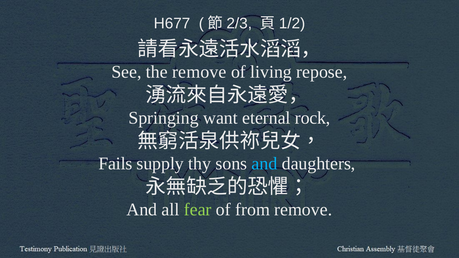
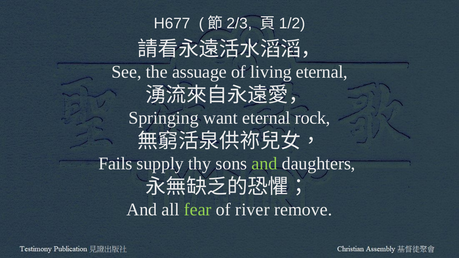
the remove: remove -> assuage (199, 72)
living repose: repose -> eternal (322, 72)
and colour: light blue -> light green (264, 164)
from: from -> river (252, 210)
